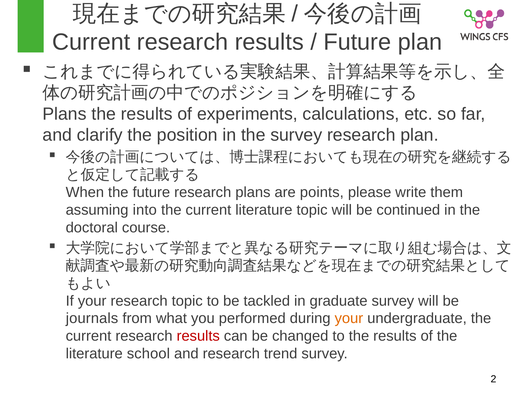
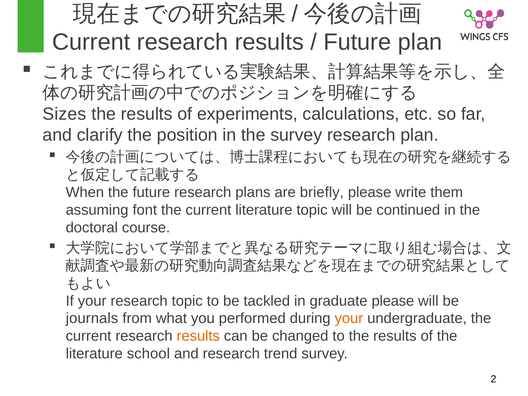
Plans: Plans -> Sizes (64, 114)
points: points -> briefly (322, 192)
into: into -> font (145, 210)
graduate survey: survey -> please (393, 301)
results colour: red -> orange (198, 336)
